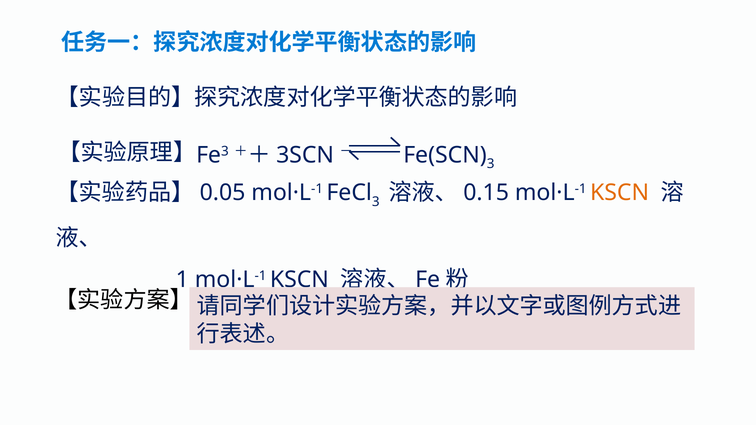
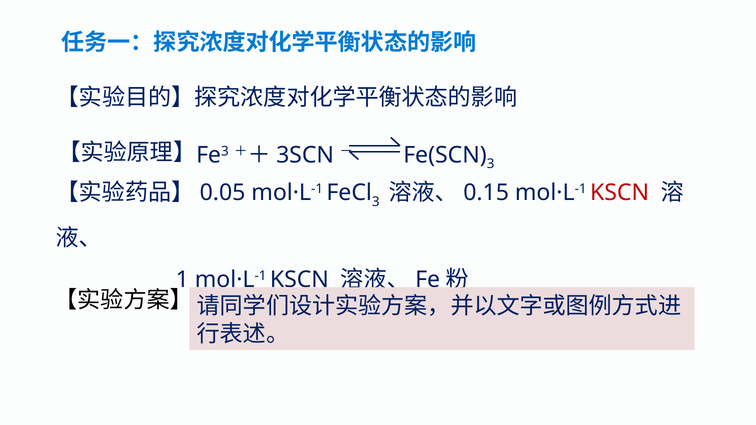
KSCN colour: orange -> red (620, 193)
